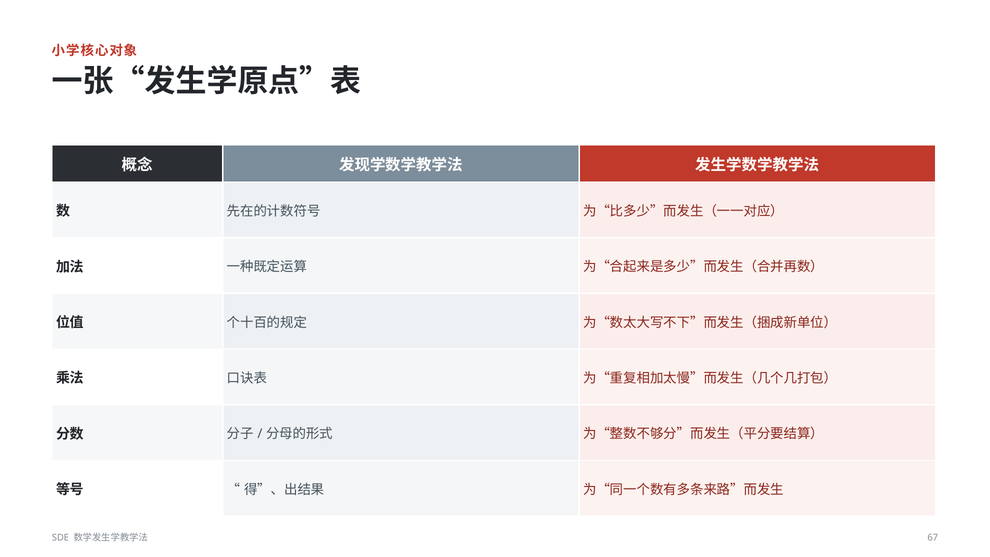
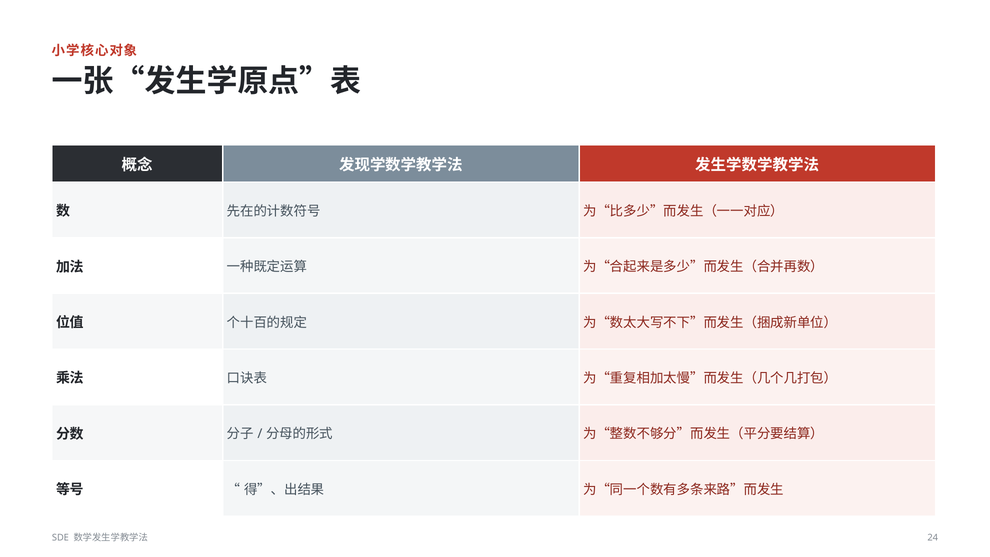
67: 67 -> 24 (933, 537)
